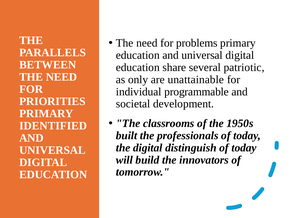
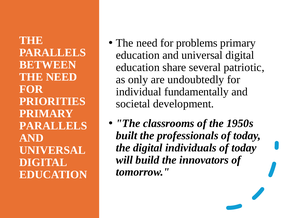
unattainable: unattainable -> undoubtedly (196, 79)
programmable: programmable -> fundamentally (197, 91)
IDENTIFIED: IDENTIFIED -> PARALLELS (53, 125)
distinguish: distinguish -> individuals (191, 147)
